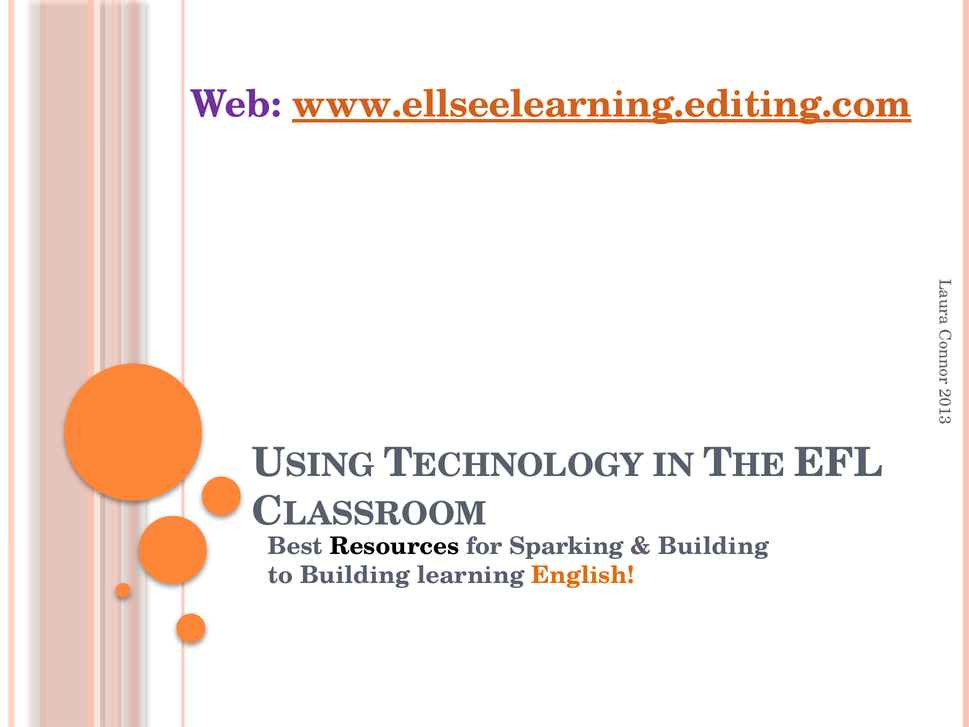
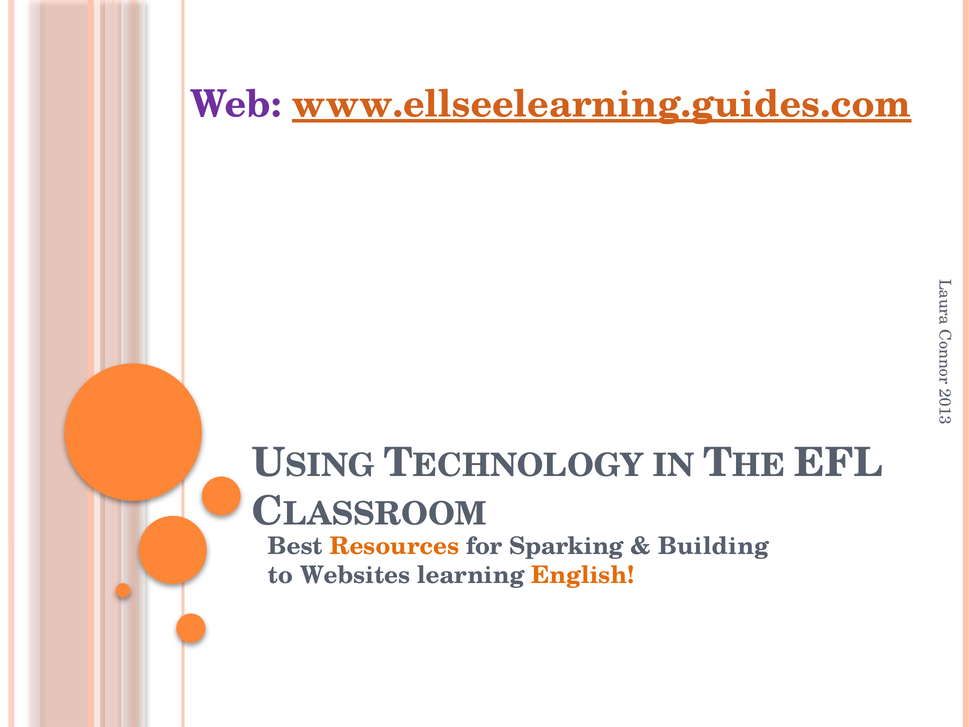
www.ellseelearning.editing.com: www.ellseelearning.editing.com -> www.ellseelearning.guides.com (602, 104)
Resources colour: black -> orange (394, 546)
to Building: Building -> Websites (355, 575)
